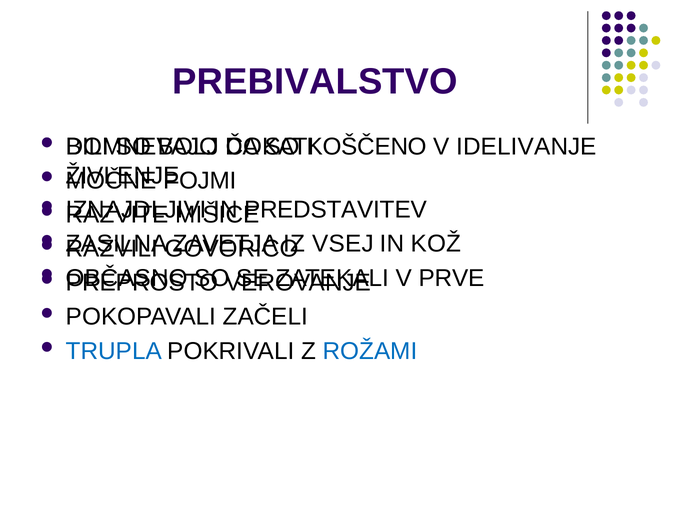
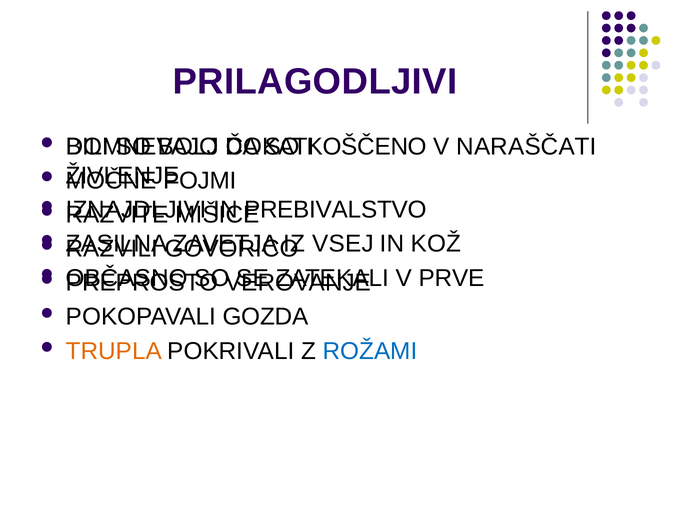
PREBIVALSTVO: PREBIVALSTVO -> PRILAGODLJIVI (315, 82)
IDELIVANJE: IDELIVANJE -> NARAŠČATI (527, 147)
PREDSTAVITEV: PREDSTAVITEV -> PREBIVALSTVO (335, 210)
ZAČELI: ZAČELI -> GOZDA (266, 317)
TRUPLA colour: blue -> orange (114, 351)
